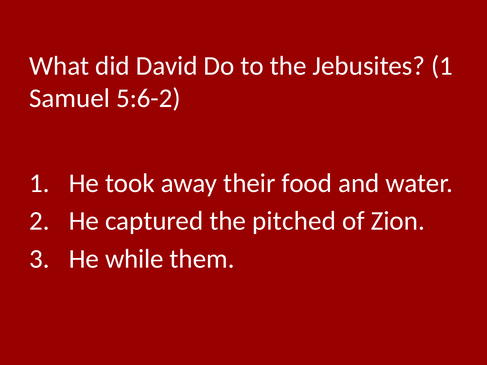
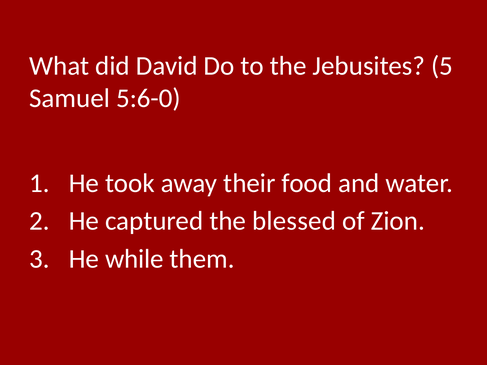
Jebusites 1: 1 -> 5 (442, 66)
5:6-2: 5:6-2 -> 5:6-0 (148, 98)
pitched: pitched -> blessed (294, 221)
